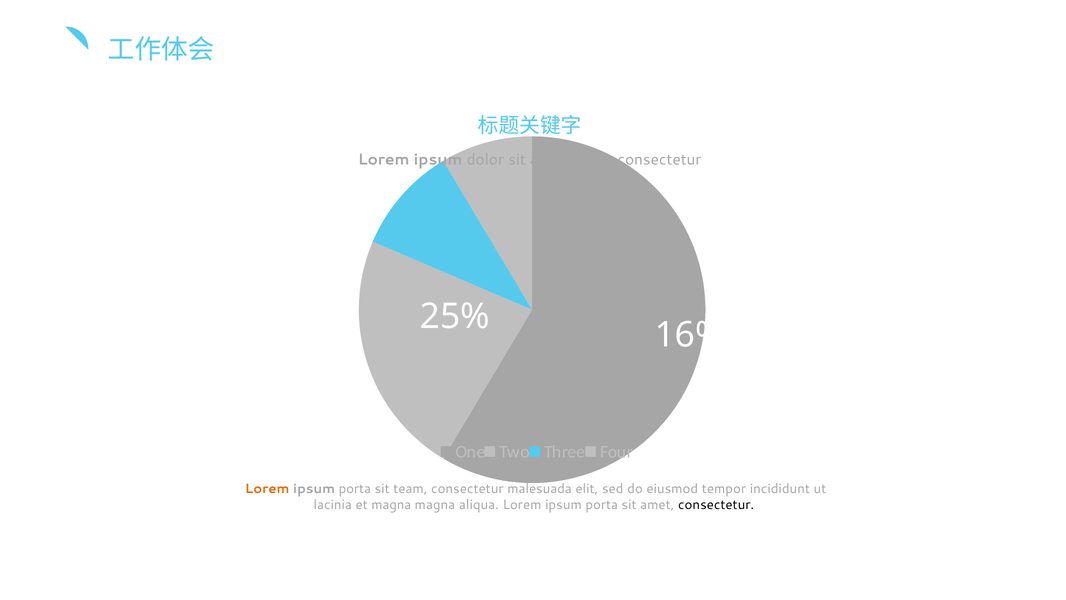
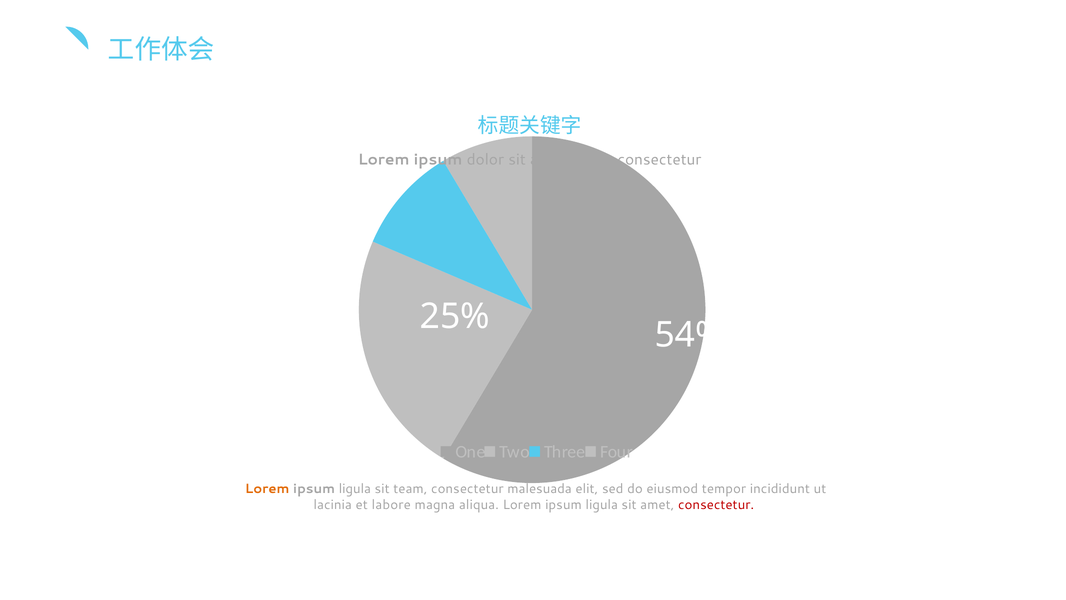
16%: 16% -> 54% (690, 335)
porta: porta -> ligula (355, 489)
et magna: magna -> labore (391, 505)
aliqua Lorem ipsum porta: porta -> ligula (602, 505)
consectetur colour: black -> red (716, 505)
